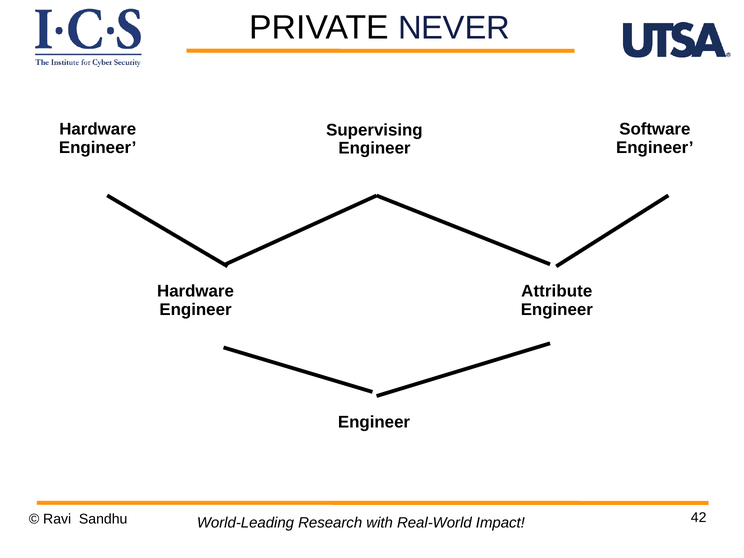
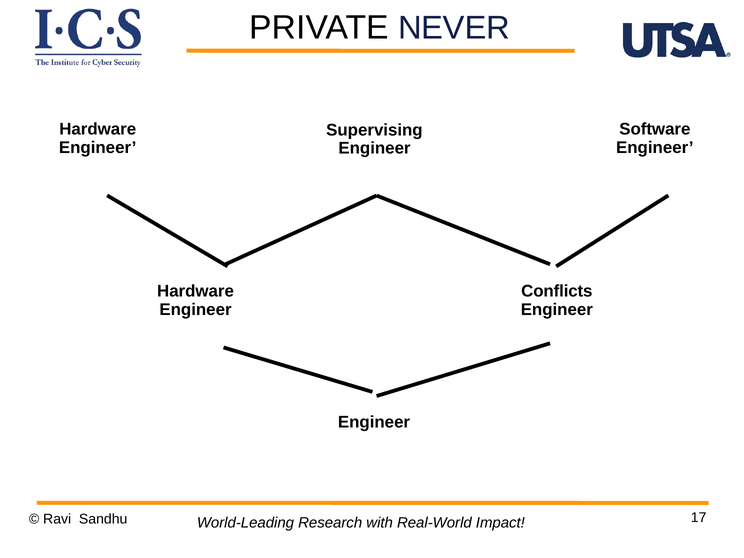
Attribute: Attribute -> Conflicts (557, 291)
42: 42 -> 17 (699, 518)
